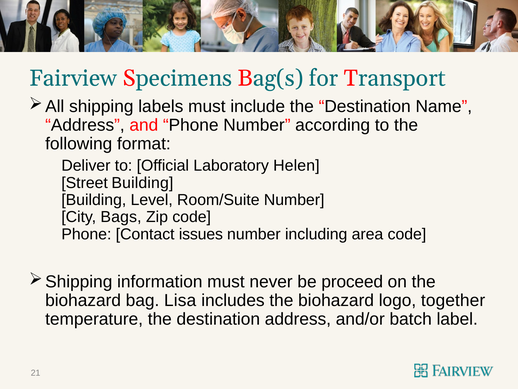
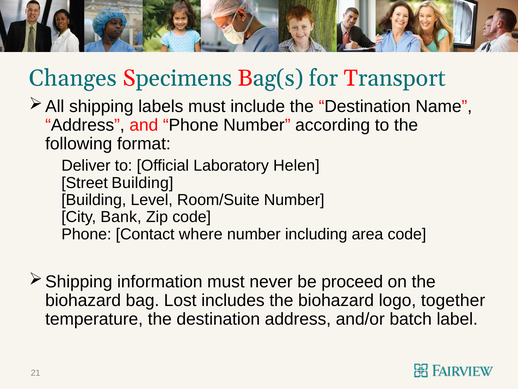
Fairview: Fairview -> Changes (73, 78)
Bags: Bags -> Bank (121, 217)
issues: issues -> where (201, 234)
Lisa: Lisa -> Lost (180, 300)
